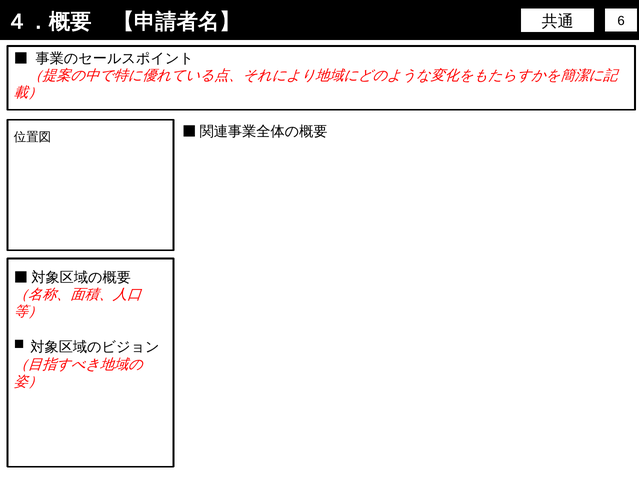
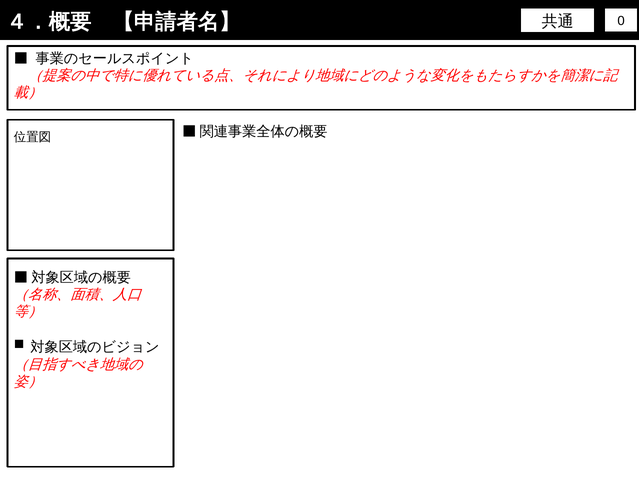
6: 6 -> 0 (621, 21)
